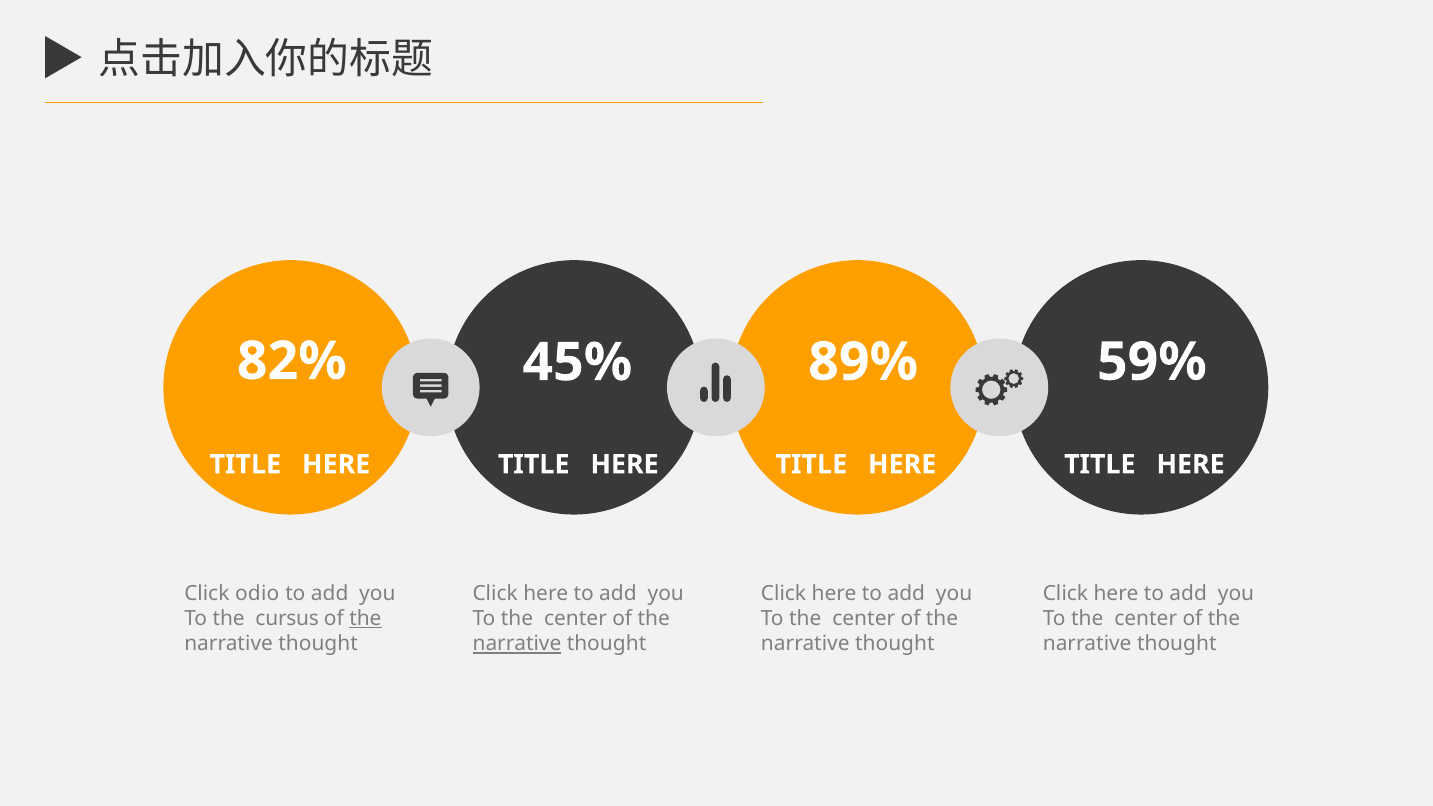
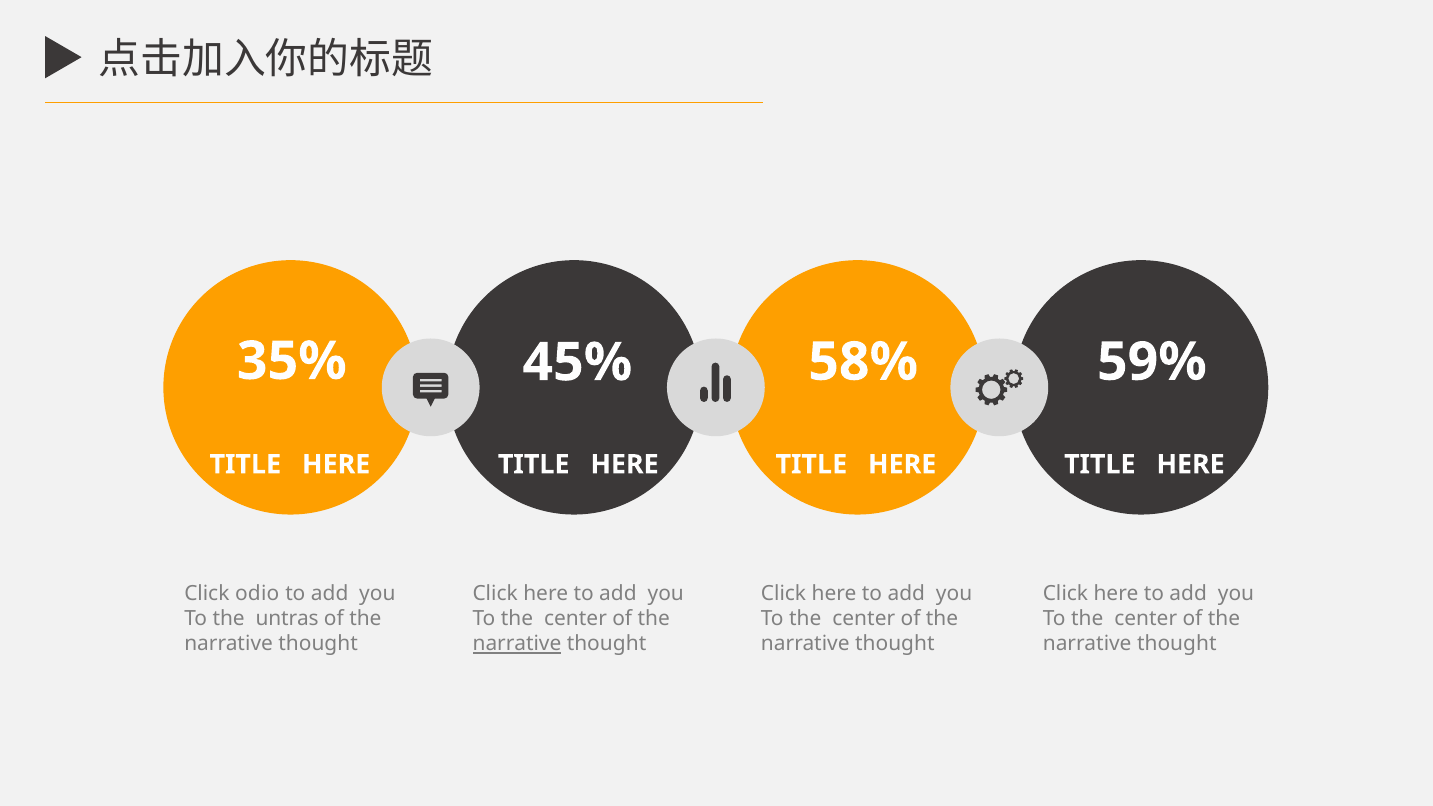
82%: 82% -> 35% (292, 361)
89%: 89% -> 58% (863, 362)
cursus: cursus -> untras (287, 619)
the underline: present -> none (365, 619)
